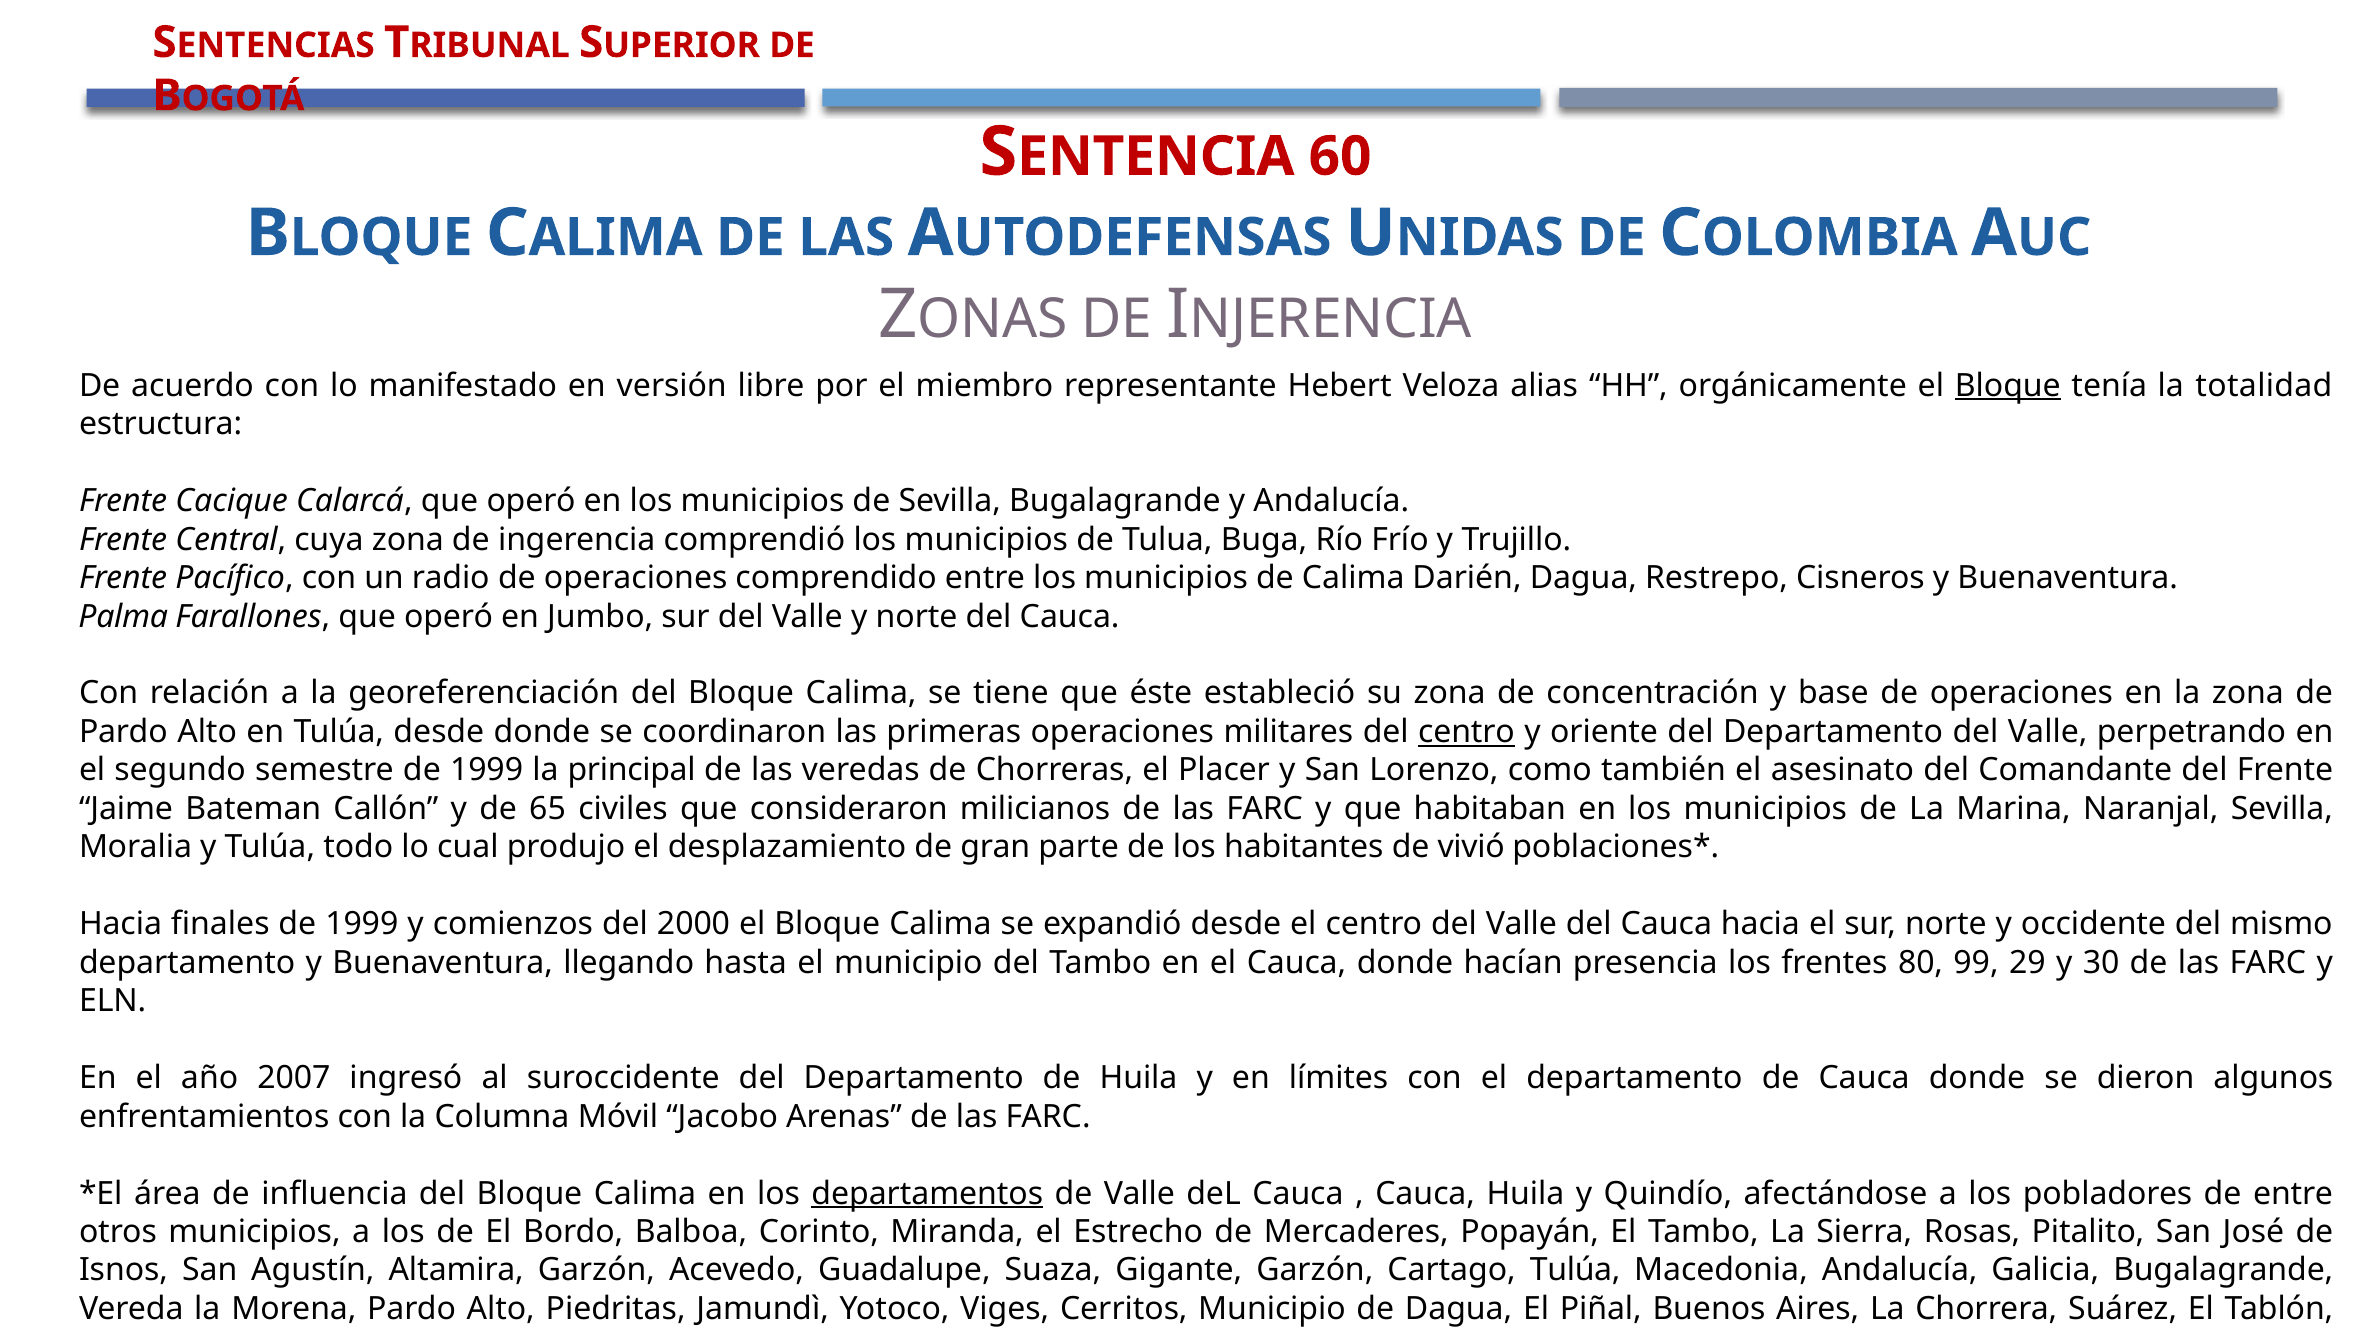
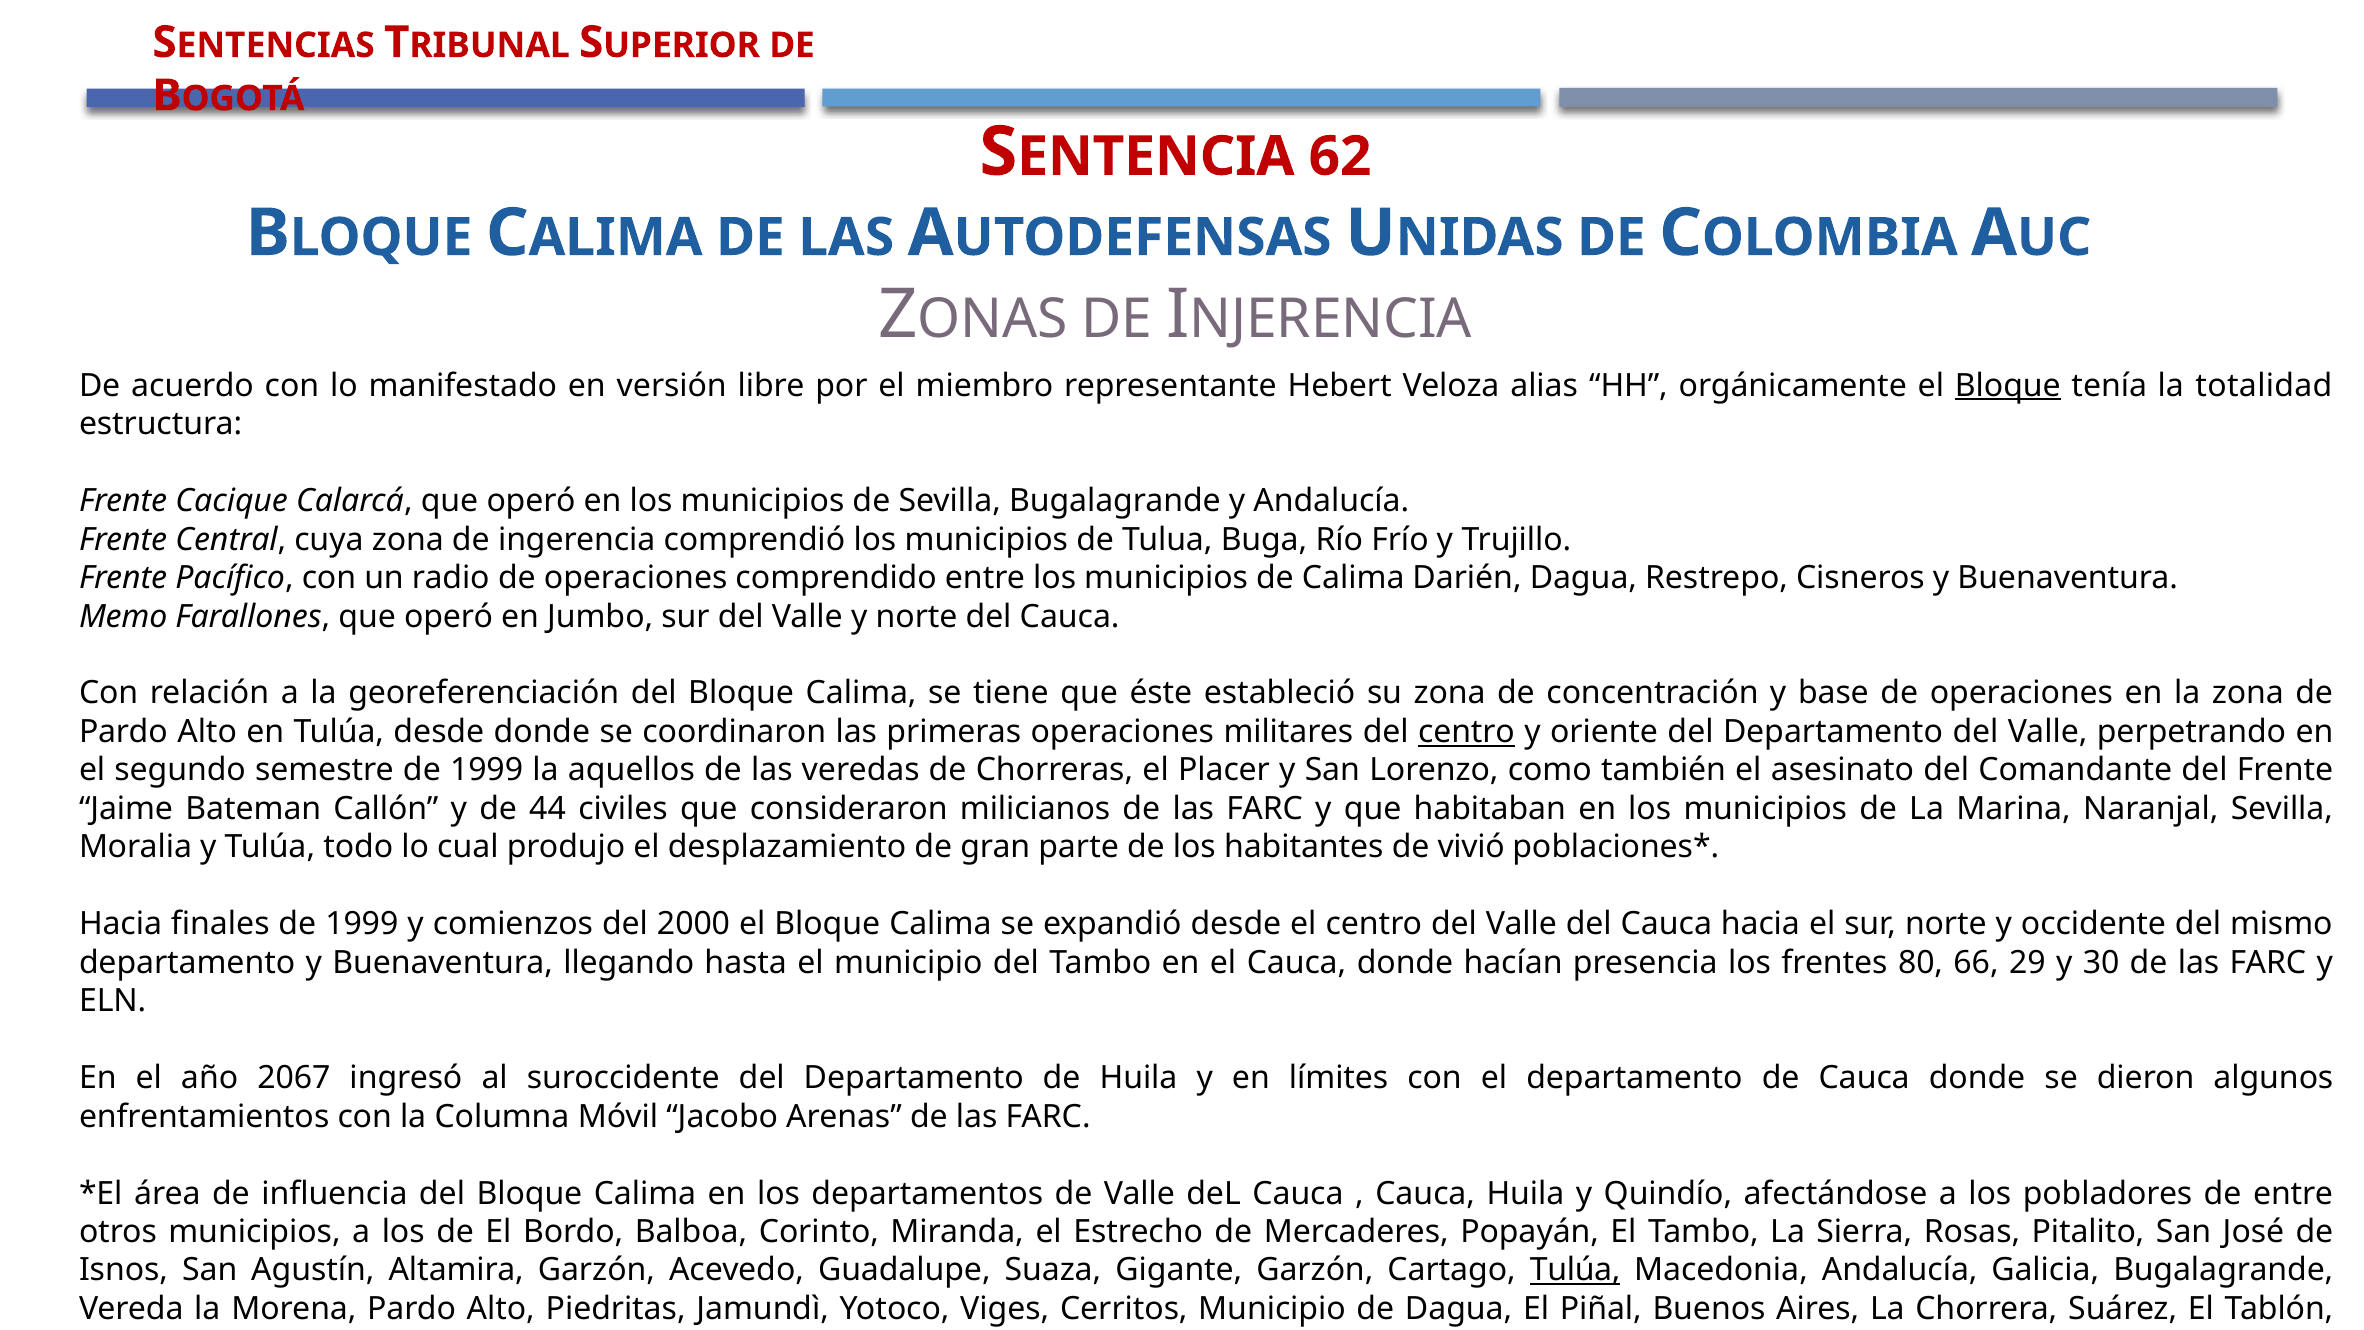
60: 60 -> 62 (1340, 157)
Palma: Palma -> Memo (123, 616)
principal: principal -> aquellos (631, 770)
65: 65 -> 44 (548, 809)
99: 99 -> 66 (1976, 962)
2007: 2007 -> 2067 (294, 1078)
departamentos underline: present -> none (927, 1193)
Tulúa underline: none -> present (1575, 1270)
